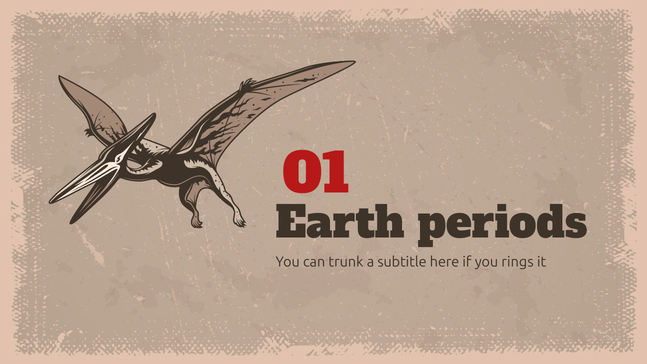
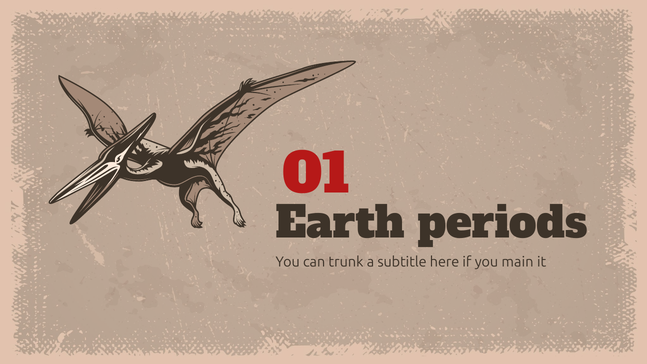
rings: rings -> main (518, 262)
